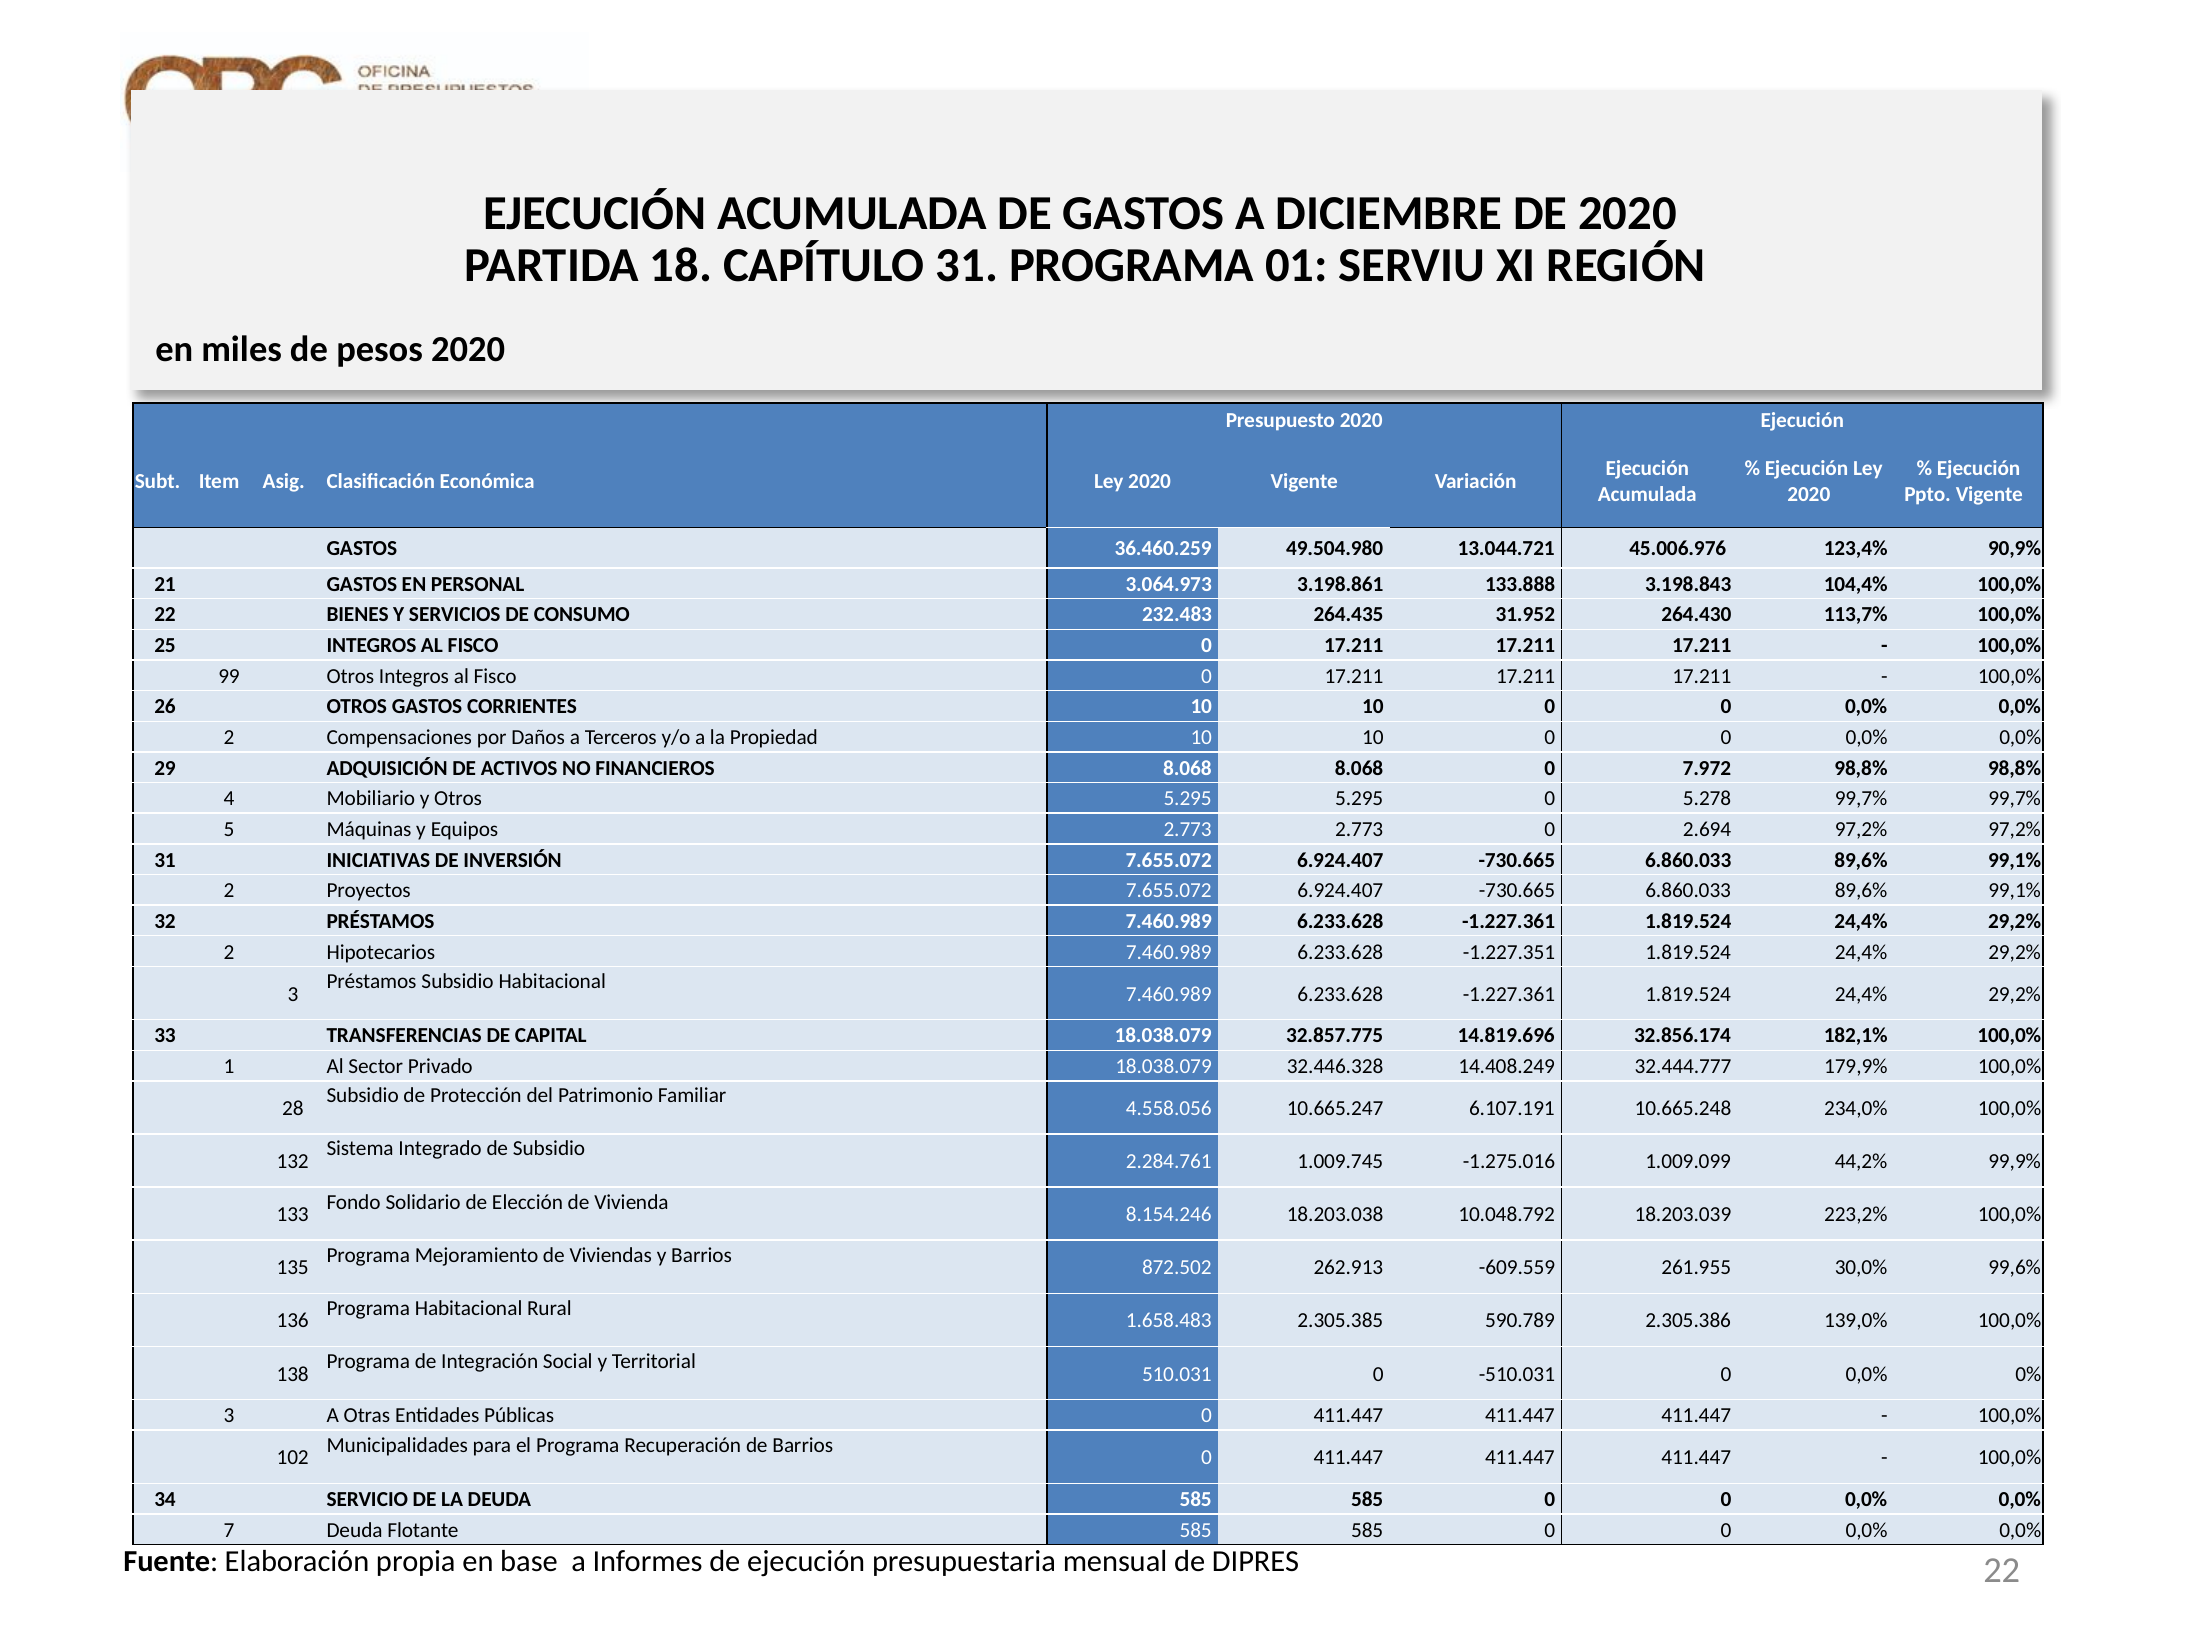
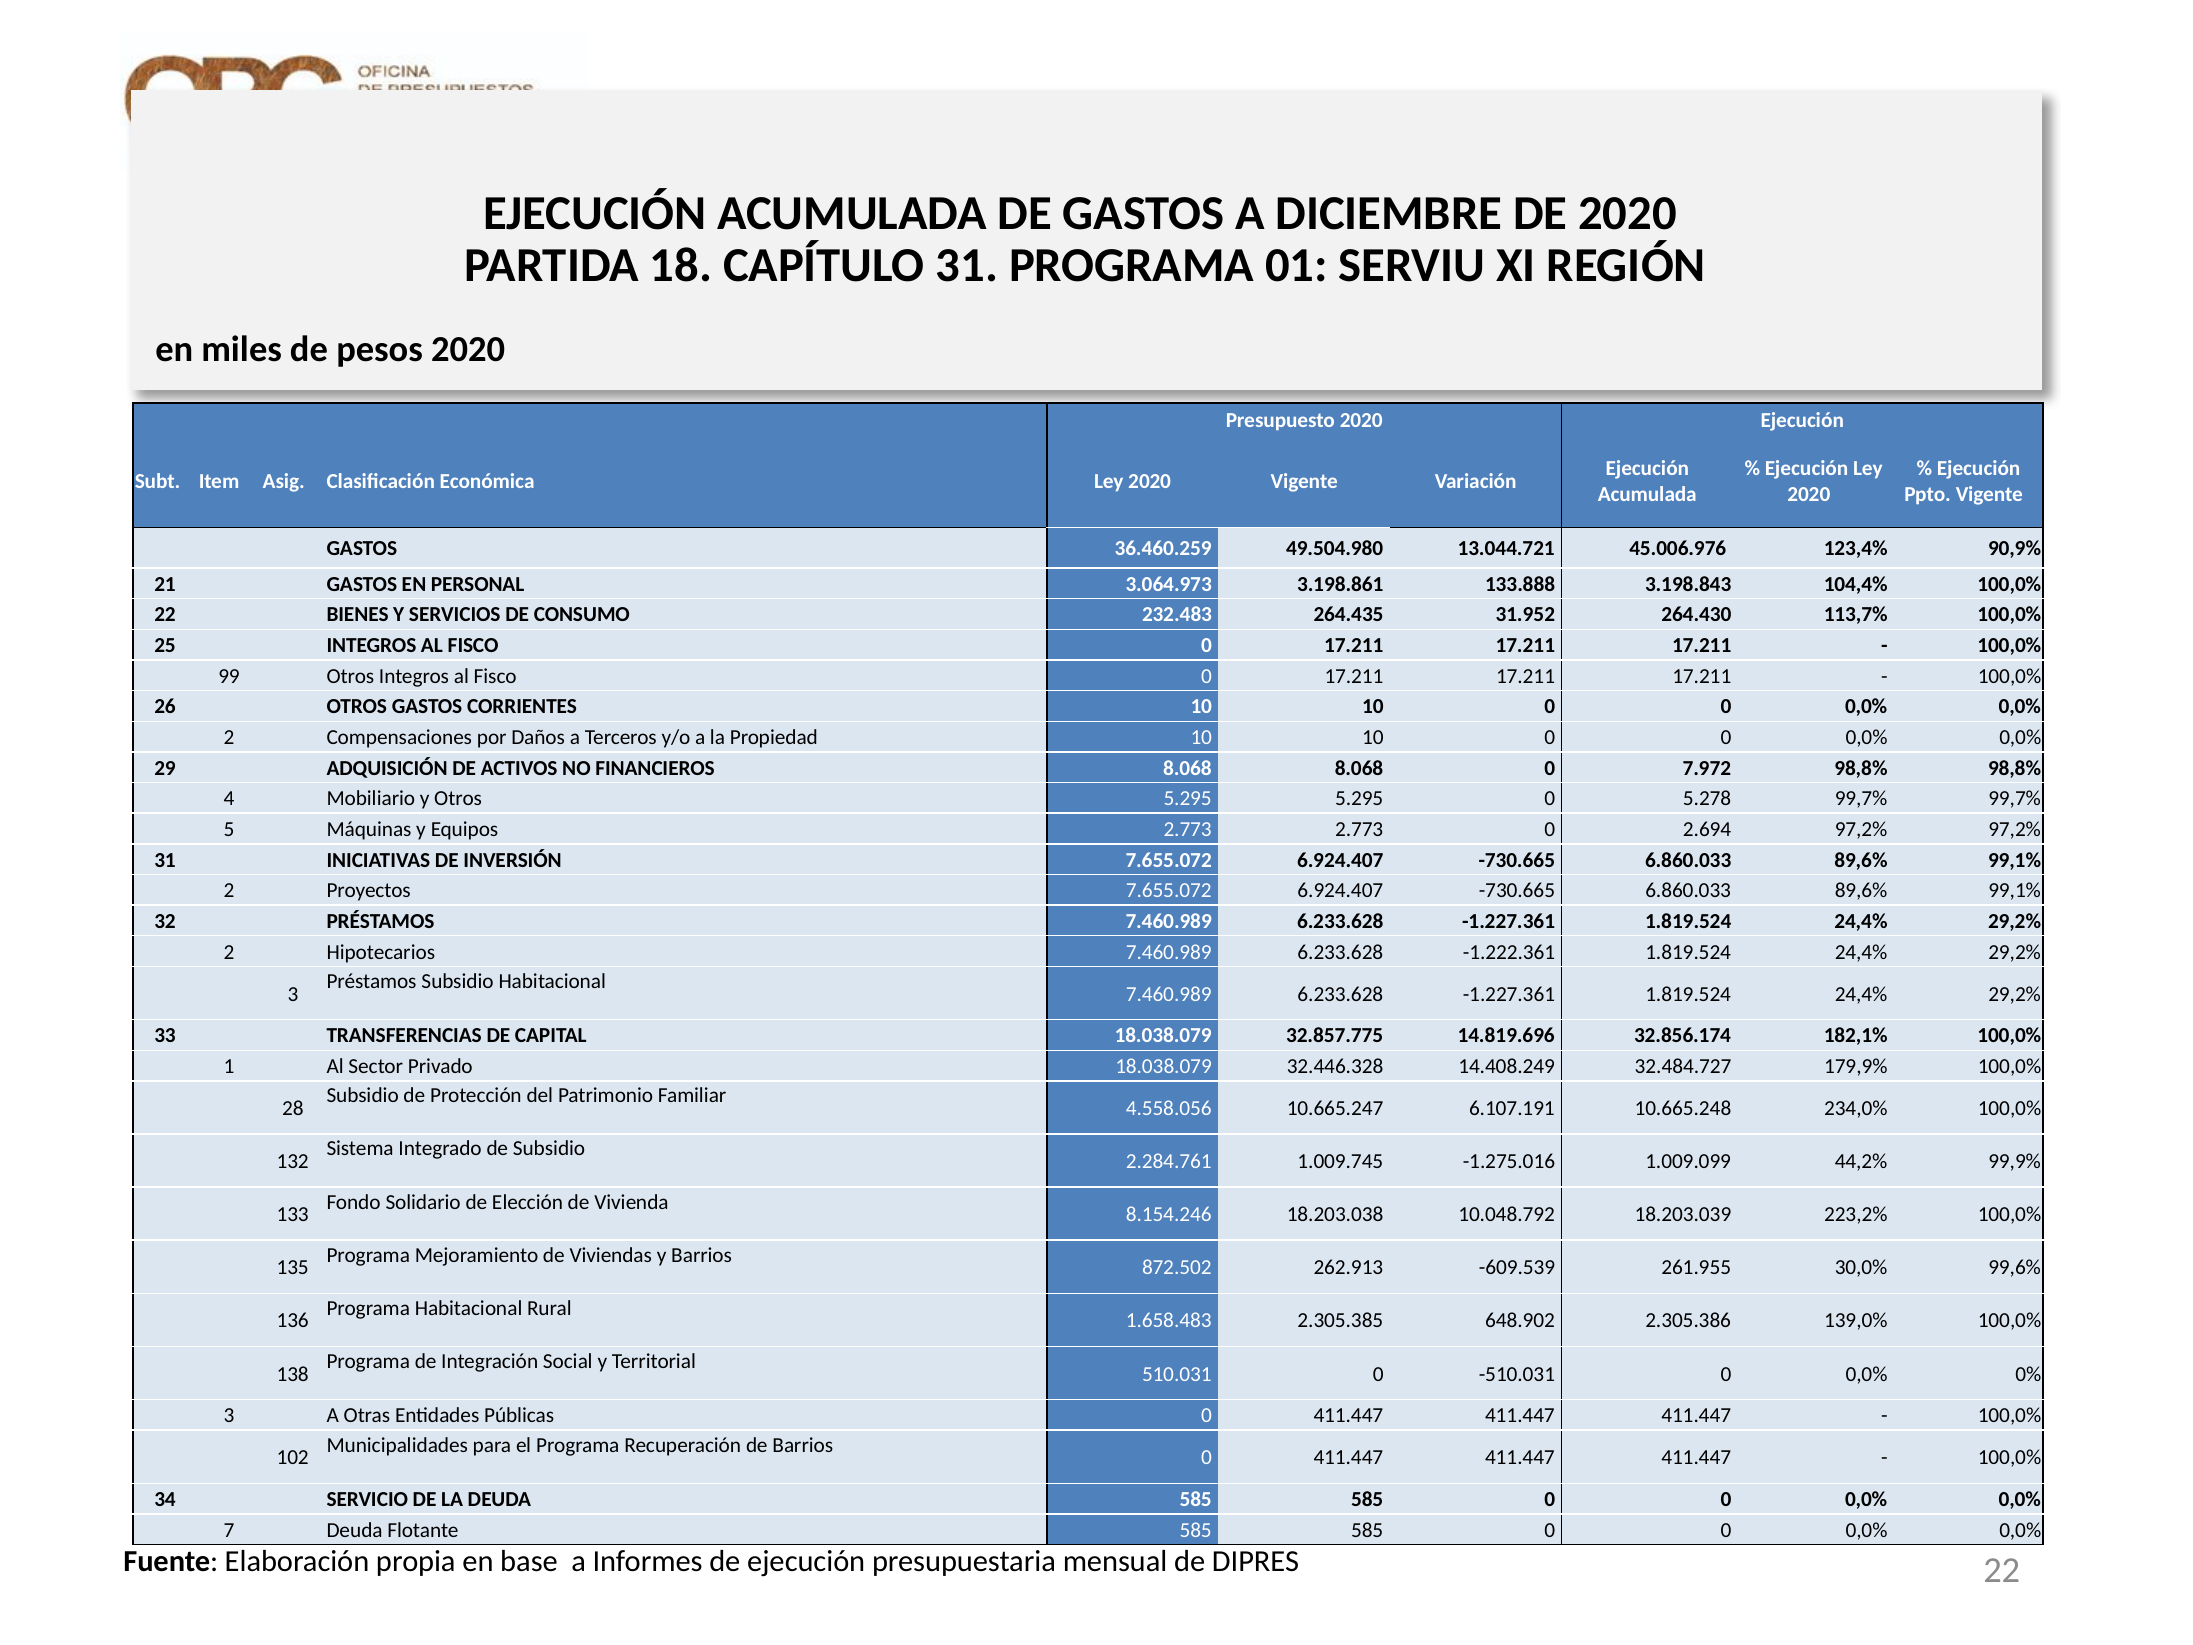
-1.227.351: -1.227.351 -> -1.222.361 (1509, 952)
32.444.777: 32.444.777 -> 32.484.727 (1683, 1066)
-609.559: -609.559 -> -609.539 (1517, 1268)
590.789: 590.789 -> 648.902 (1520, 1321)
